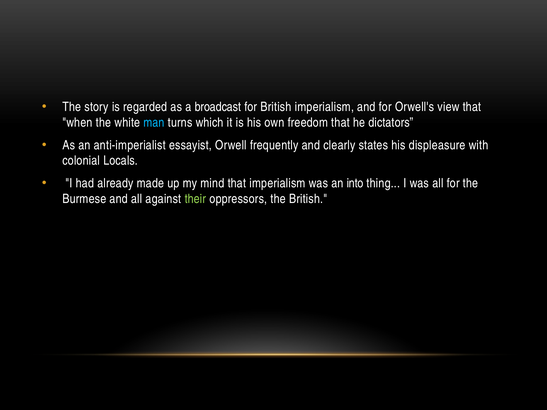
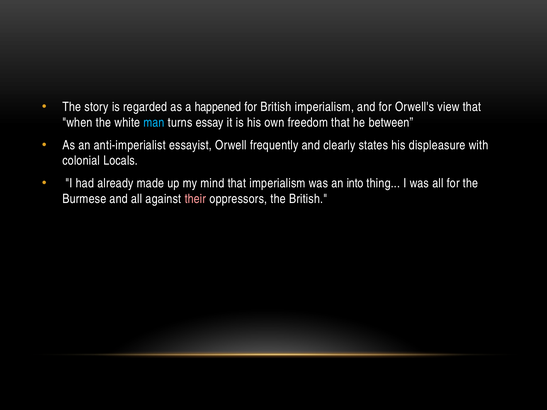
broadcast: broadcast -> happened (218, 107)
which: which -> essay (210, 123)
dictators: dictators -> between (391, 123)
their colour: light green -> pink (195, 199)
